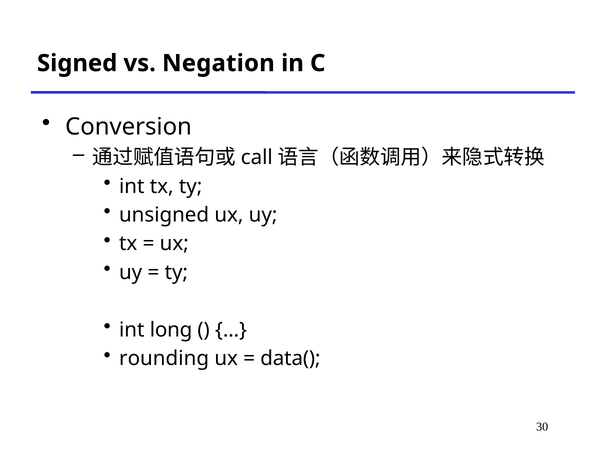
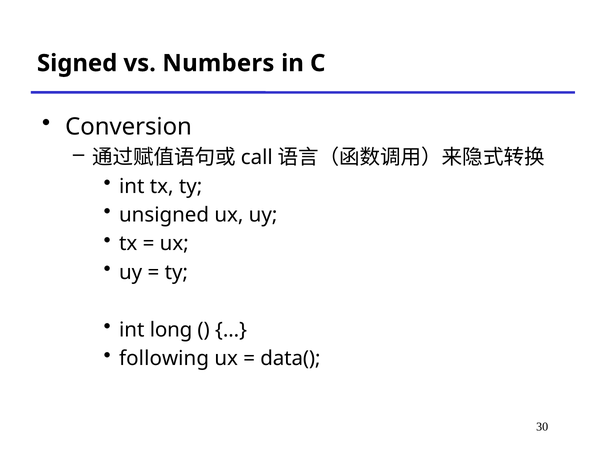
Negation: Negation -> Numbers (218, 63)
rounding: rounding -> following (164, 359)
